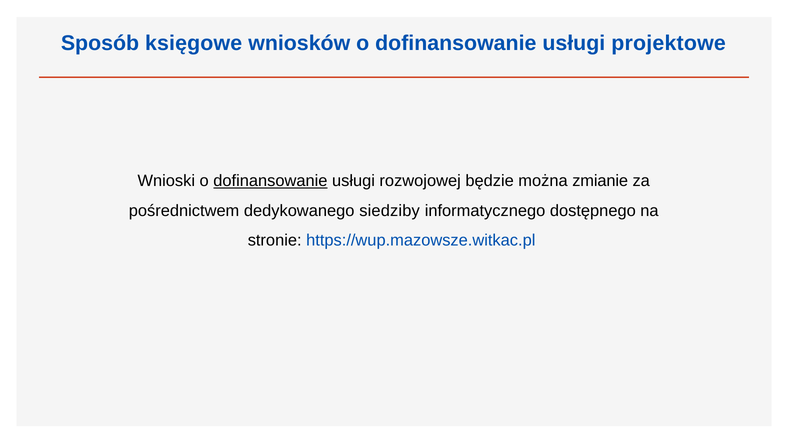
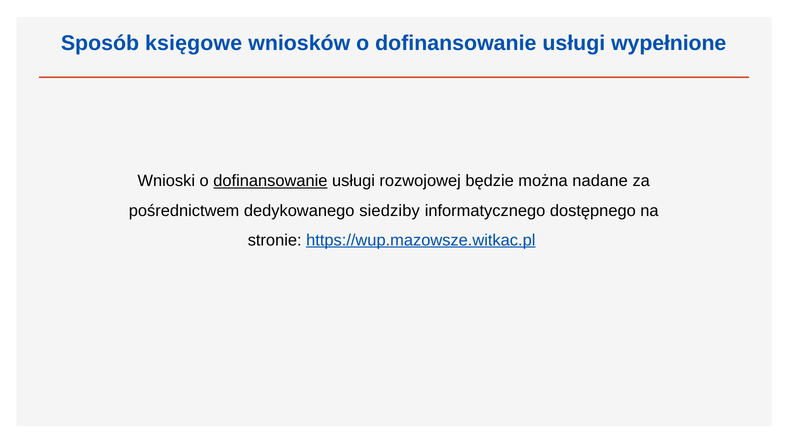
projektowe: projektowe -> wypełnione (669, 43)
zmianie: zmianie -> nadane (600, 181)
https://wup.mazowsze.witkac.pl underline: none -> present (421, 240)
